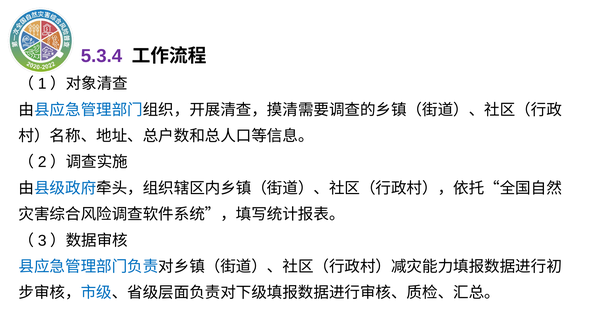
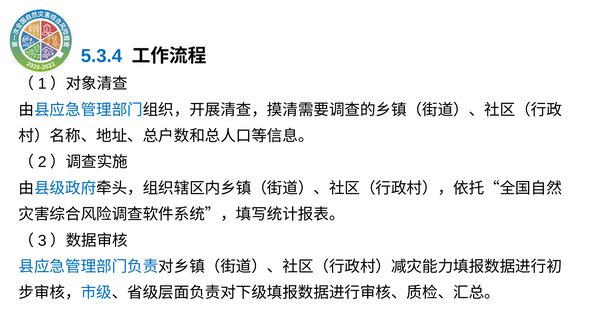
5.3.4 colour: purple -> blue (101, 56)
